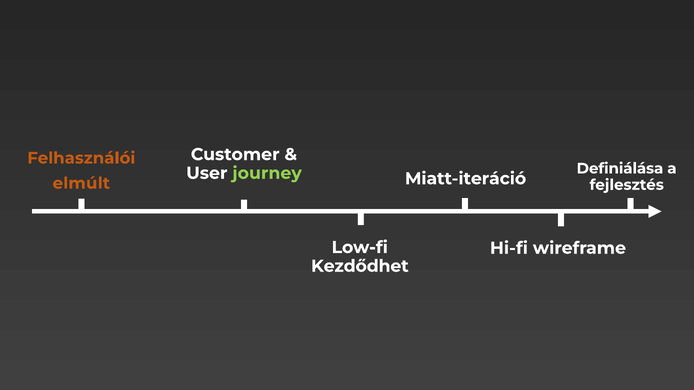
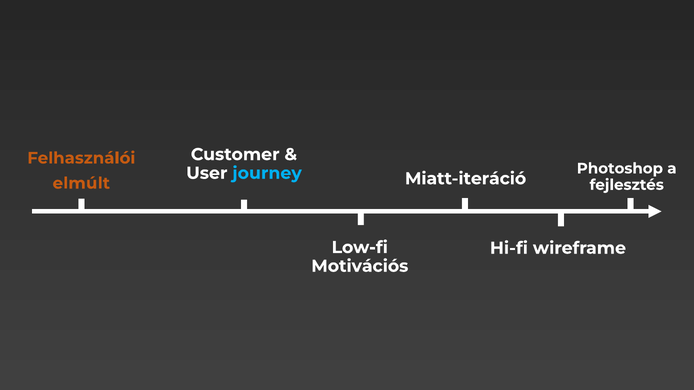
Definiálása: Definiálása -> Photoshop (620, 169)
journey colour: light green -> light blue (267, 173)
Kezdődhet: Kezdődhet -> Motivációs (360, 266)
